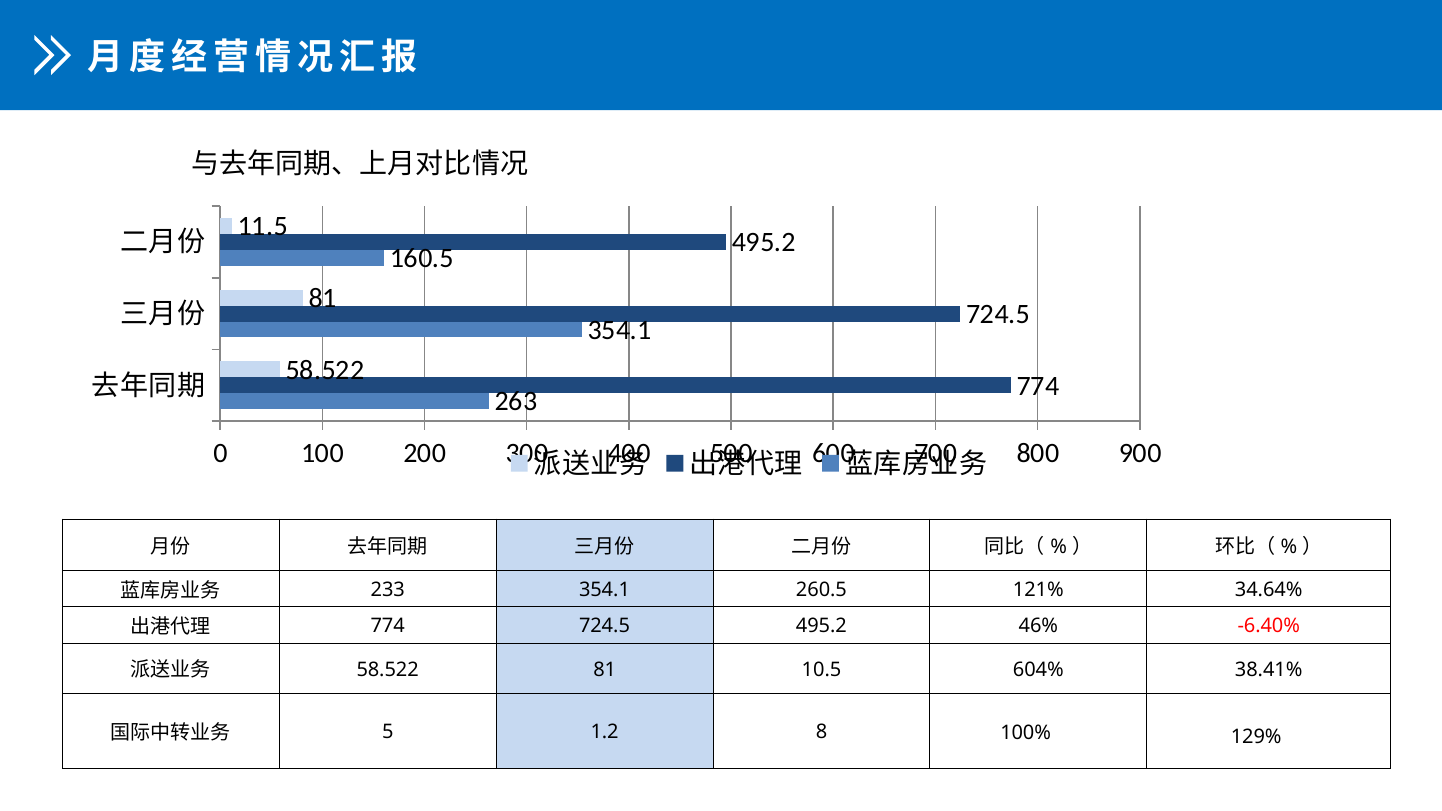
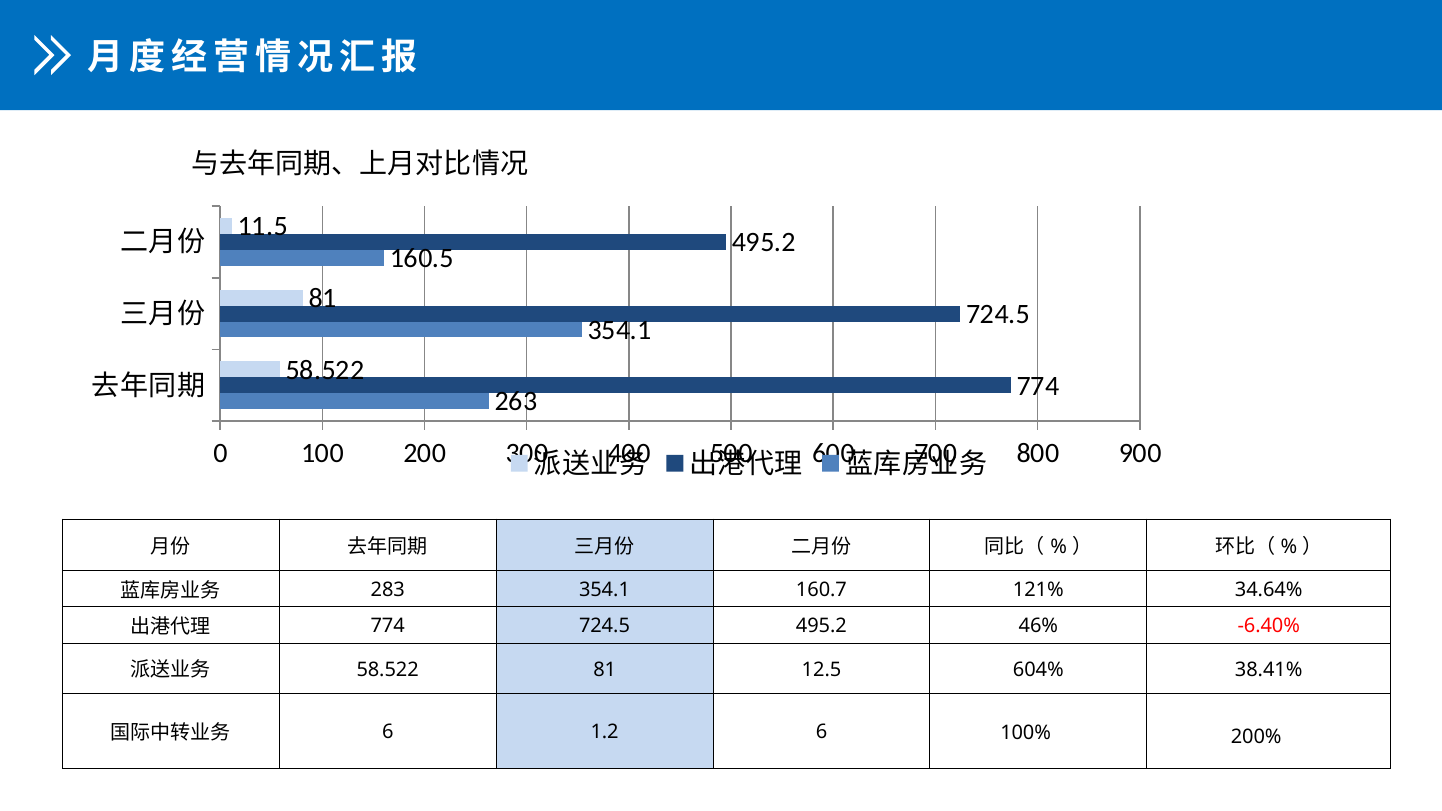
233: 233 -> 283 (388, 590)
260.5: 260.5 -> 160.7 (821, 590)
10.5: 10.5 -> 12.5 (822, 670)
5: 5 -> 6 (388, 732)
1.2 8: 8 -> 6 (822, 732)
129%: 129% -> 200% (1256, 737)
